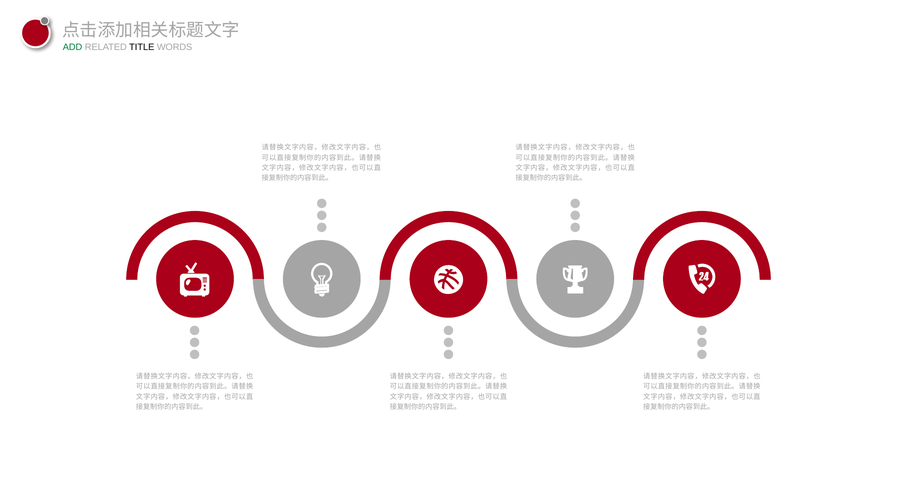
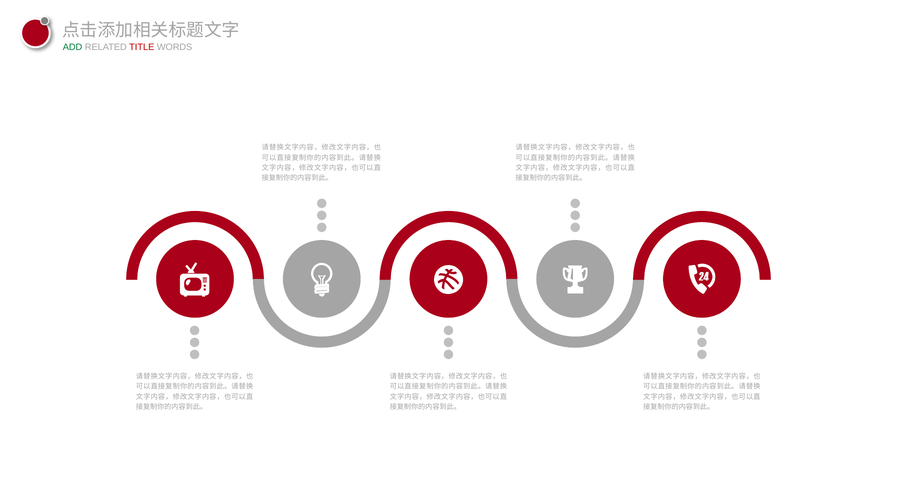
TITLE colour: black -> red (142, 47)
